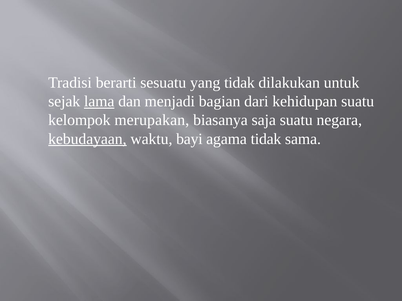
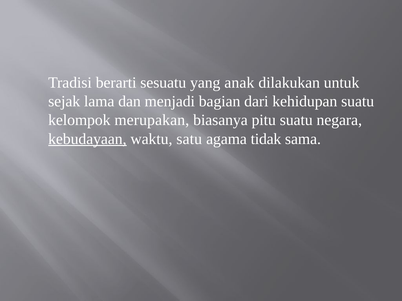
yang tidak: tidak -> anak (239, 83)
lama underline: present -> none (99, 102)
saja: saja -> pitu (264, 120)
bayi: bayi -> satu (189, 139)
